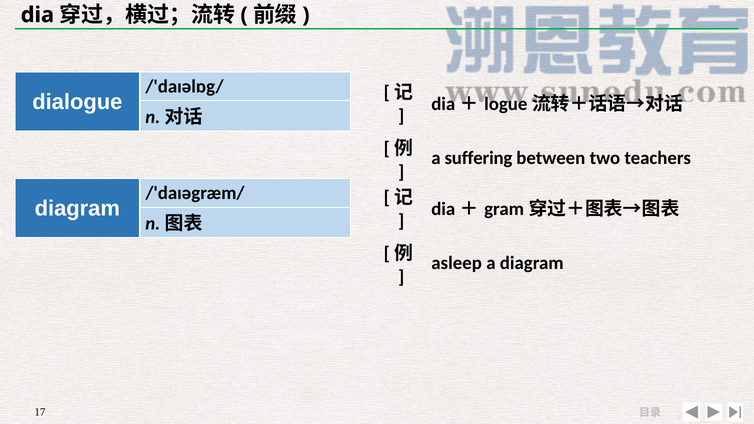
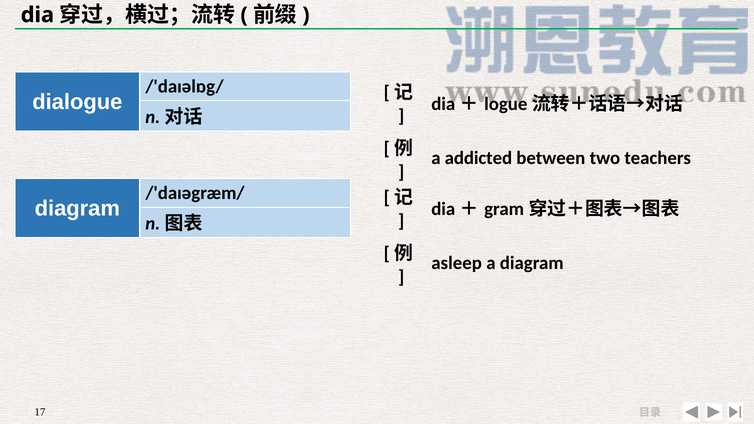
suffering: suffering -> addicted (478, 158)
